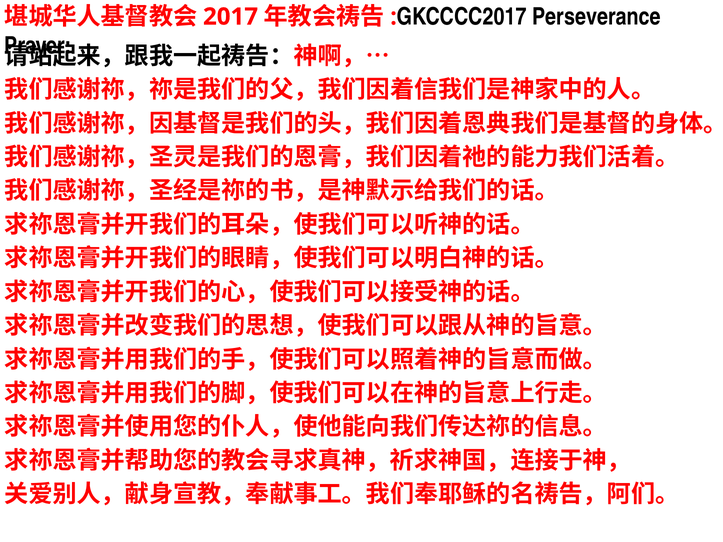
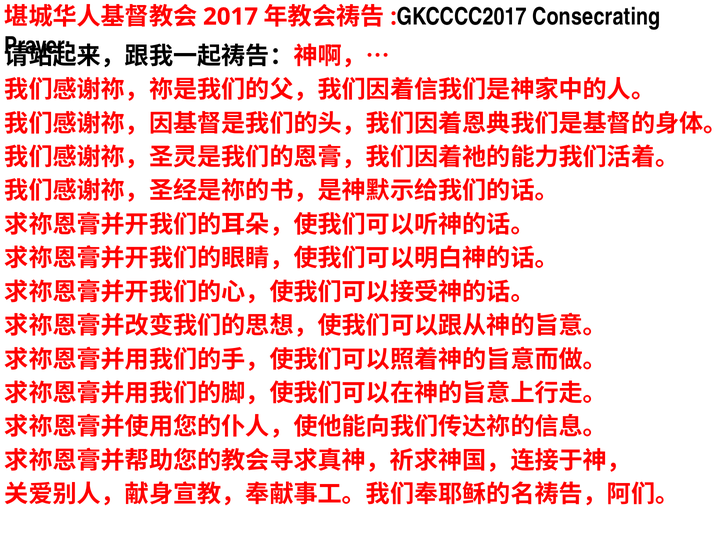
Perseverance: Perseverance -> Consecrating (596, 17)
